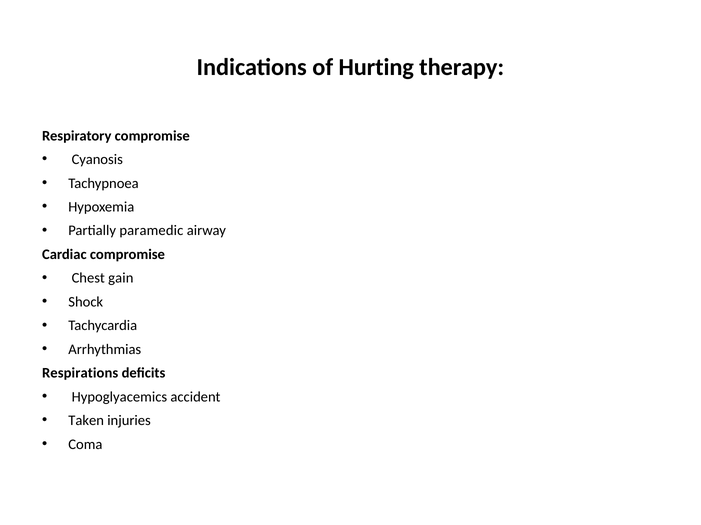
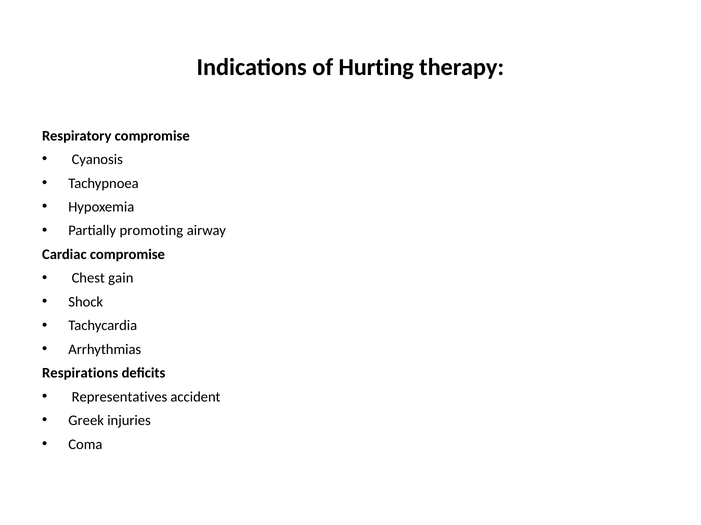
paramedic: paramedic -> promoting (151, 231)
Hypoglyacemics: Hypoglyacemics -> Representatives (119, 397)
Taken: Taken -> Greek (86, 421)
